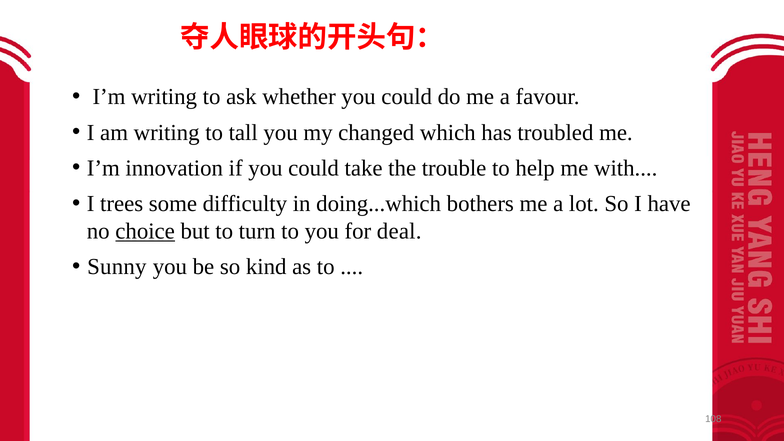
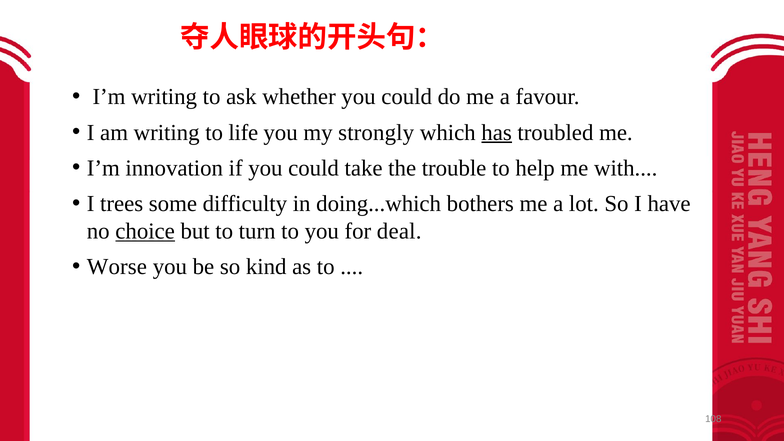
tall: tall -> life (243, 133)
changed: changed -> strongly (376, 133)
has underline: none -> present (497, 133)
Sunny: Sunny -> Worse (117, 267)
